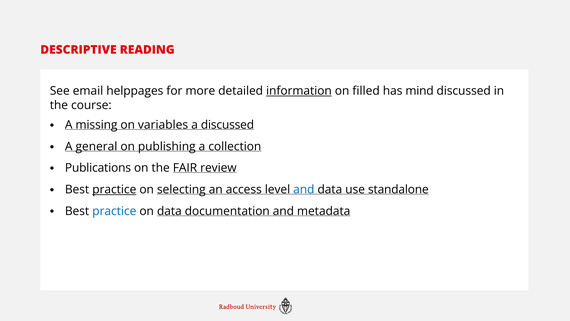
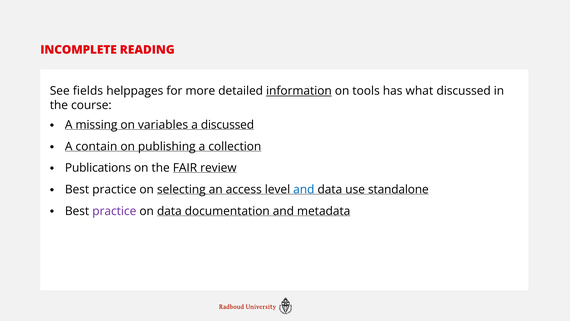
DESCRIPTIVE: DESCRIPTIVE -> INCOMPLETE (79, 50)
email: email -> fields (88, 91)
filled: filled -> tools (366, 91)
mind: mind -> what (419, 91)
general: general -> contain (96, 146)
practice underline: present -> none (114, 189)
practice colour: blue -> purple (114, 211)
